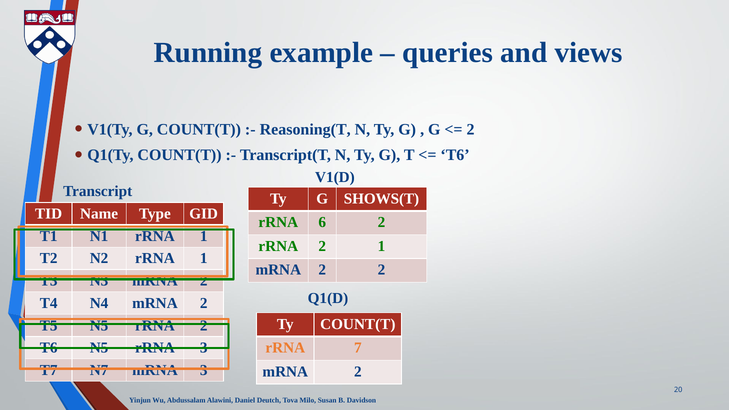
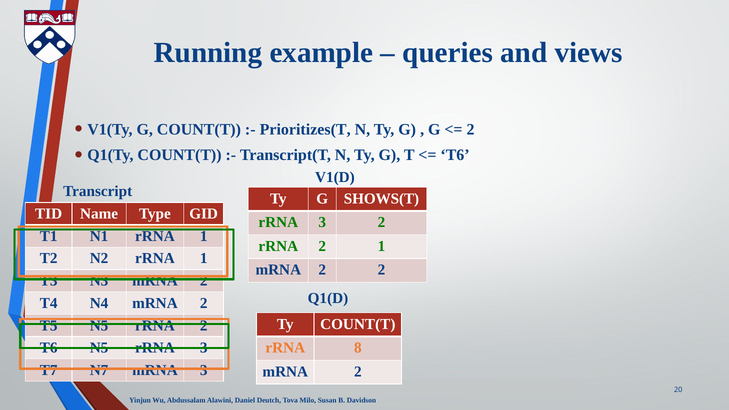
Reasoning(T: Reasoning(T -> Prioritizes(T (305, 129)
6: 6 -> 3 (322, 222)
7: 7 -> 8 (358, 348)
